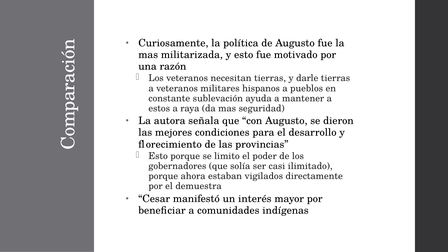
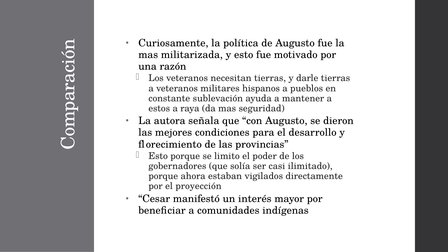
demuestra: demuestra -> proyección (199, 186)
